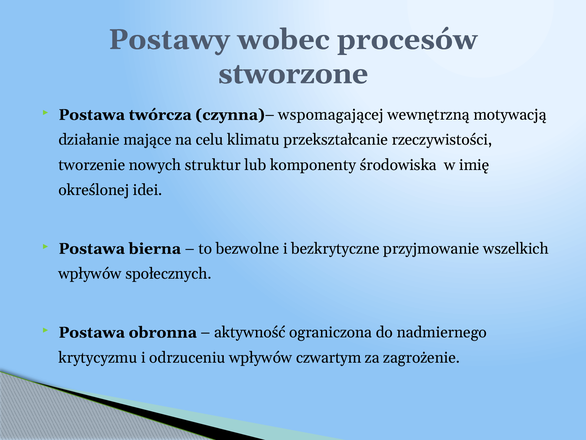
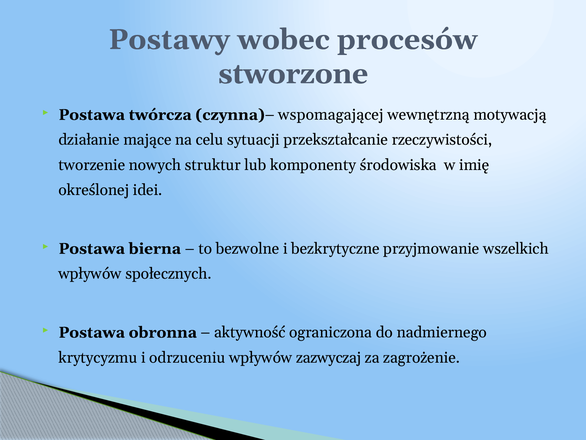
klimatu: klimatu -> sytuacji (253, 140)
czwartym: czwartym -> zazwyczaj (329, 357)
